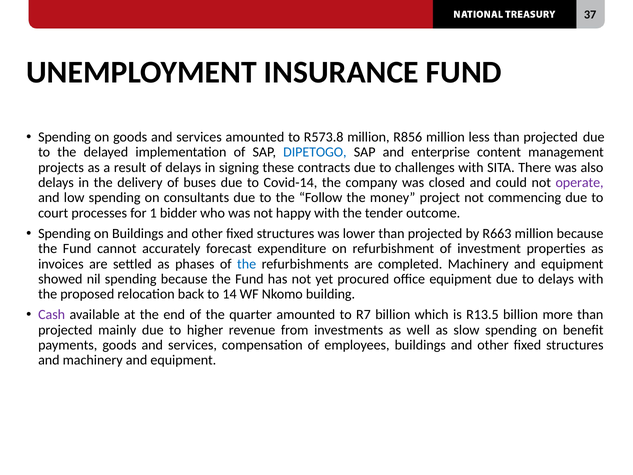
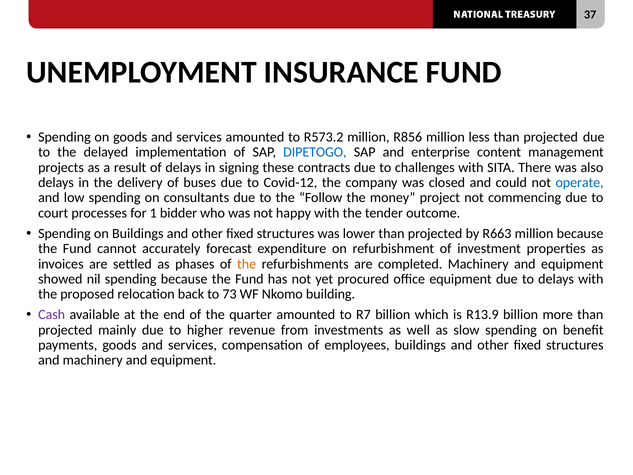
R573.8: R573.8 -> R573.2 (324, 137)
Covid-14: Covid-14 -> Covid-12 (290, 183)
operate colour: purple -> blue (580, 183)
the colour: blue -> orange (247, 264)
14: 14 -> 73 (230, 294)
R13.5: R13.5 -> R13.9 (482, 315)
